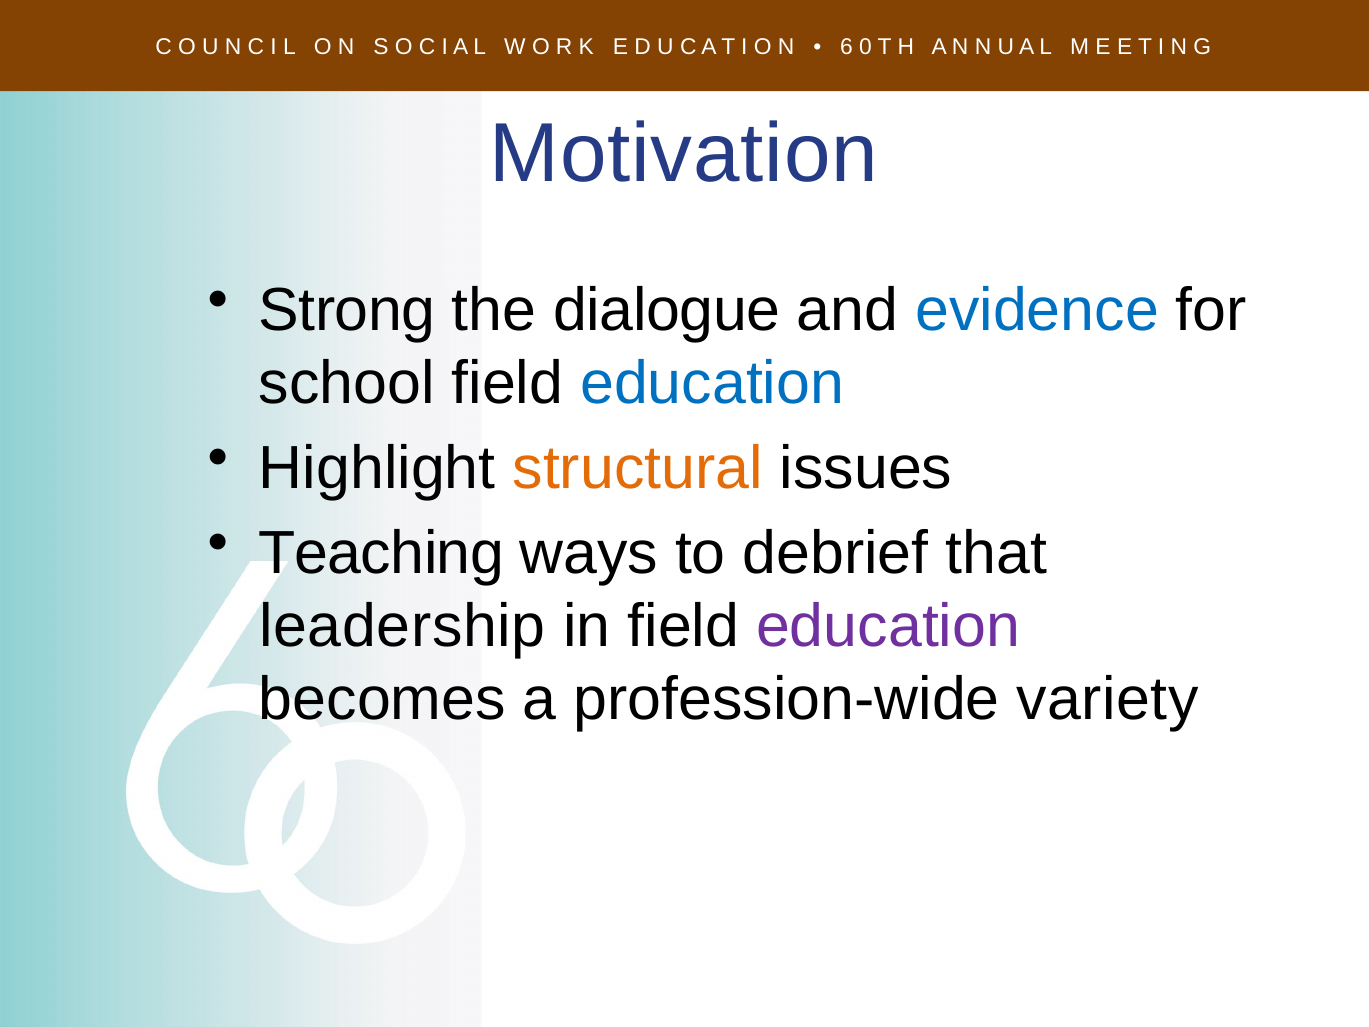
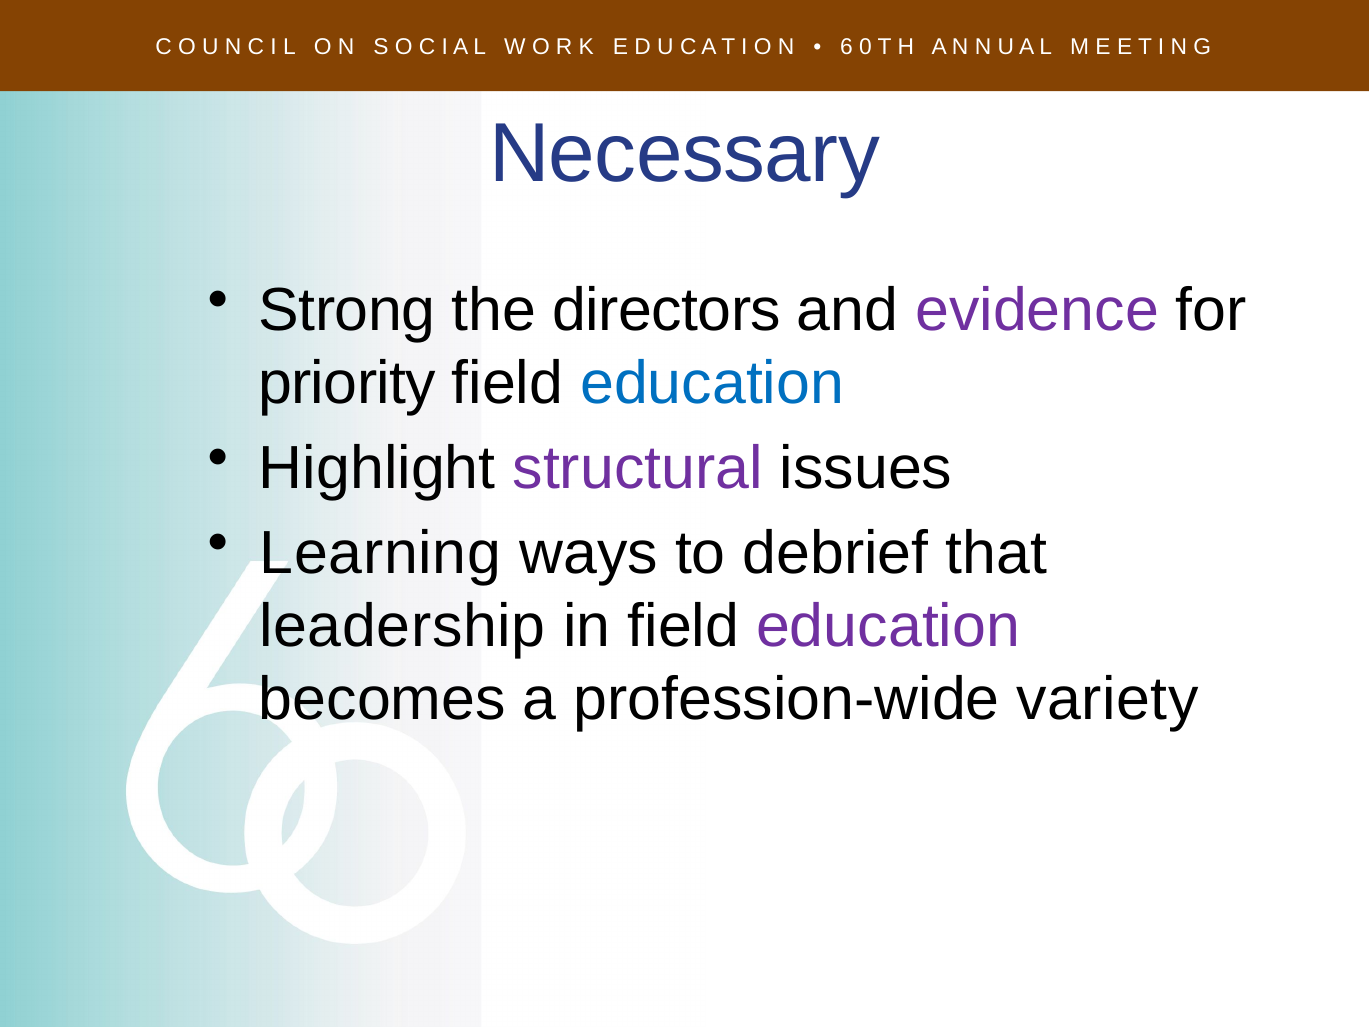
Motivation: Motivation -> Necessary (684, 154)
dialogue: dialogue -> directors (667, 310)
evidence colour: blue -> purple (1037, 310)
school: school -> priority (347, 383)
structural colour: orange -> purple (638, 468)
Teaching: Teaching -> Learning (380, 553)
